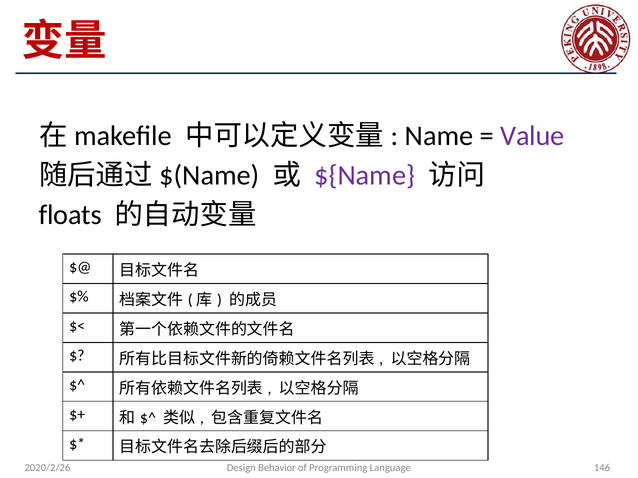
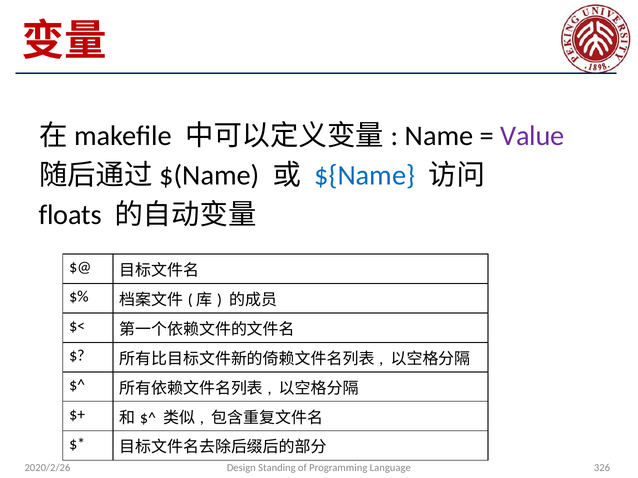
${Name colour: purple -> blue (365, 176)
Behavior: Behavior -> Standing (277, 468)
146: 146 -> 326 (602, 468)
